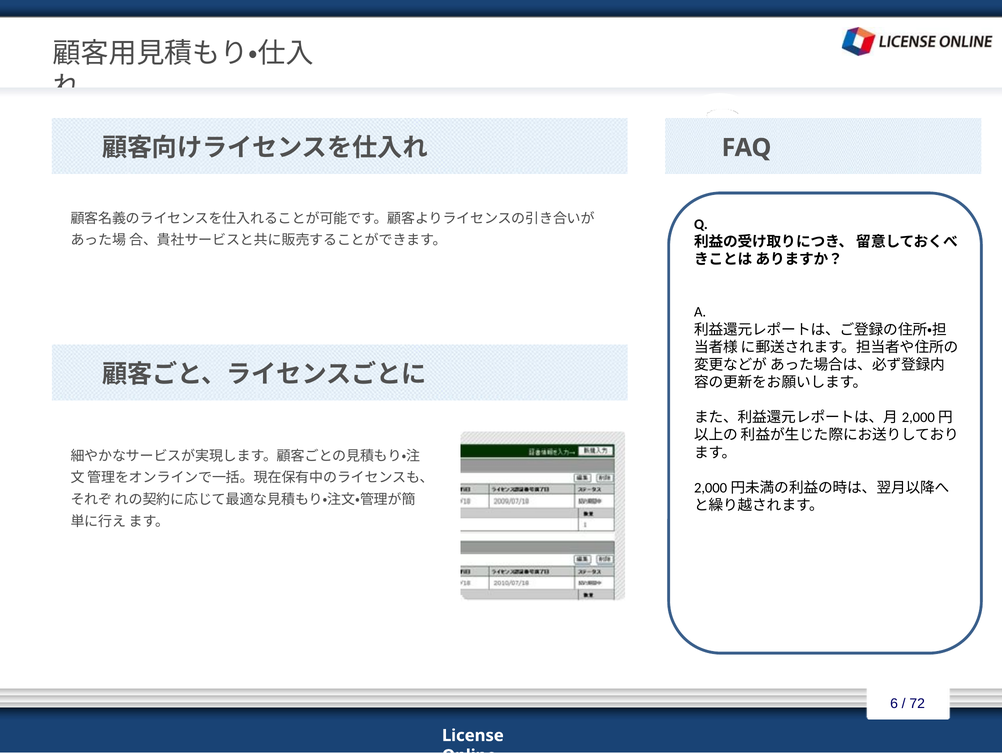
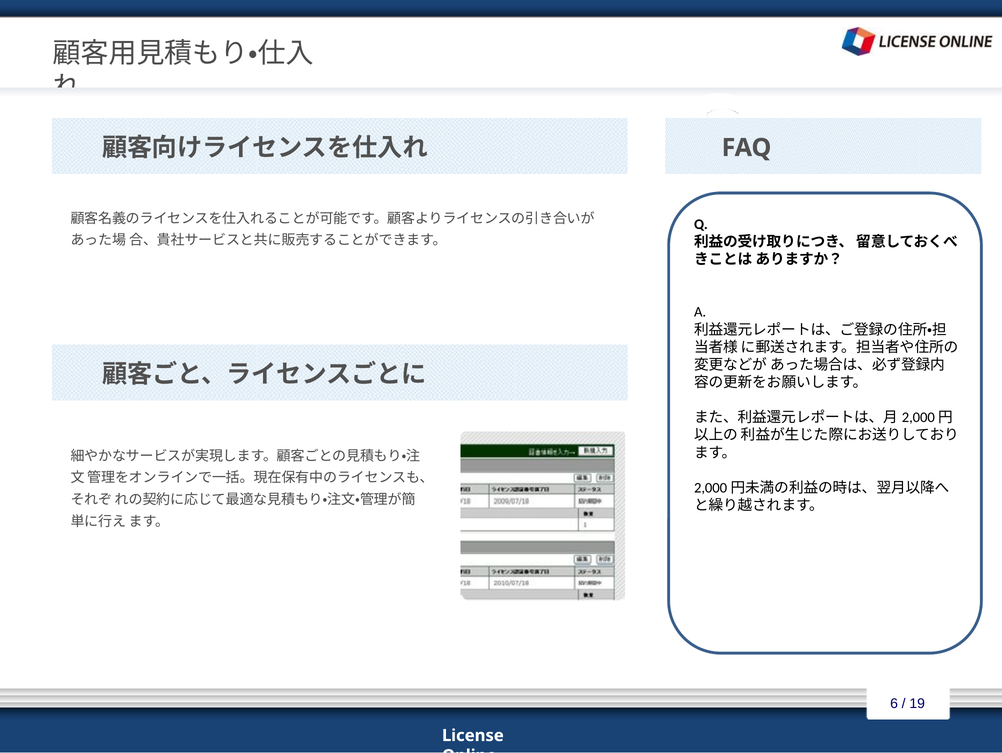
72: 72 -> 19 (917, 704)
